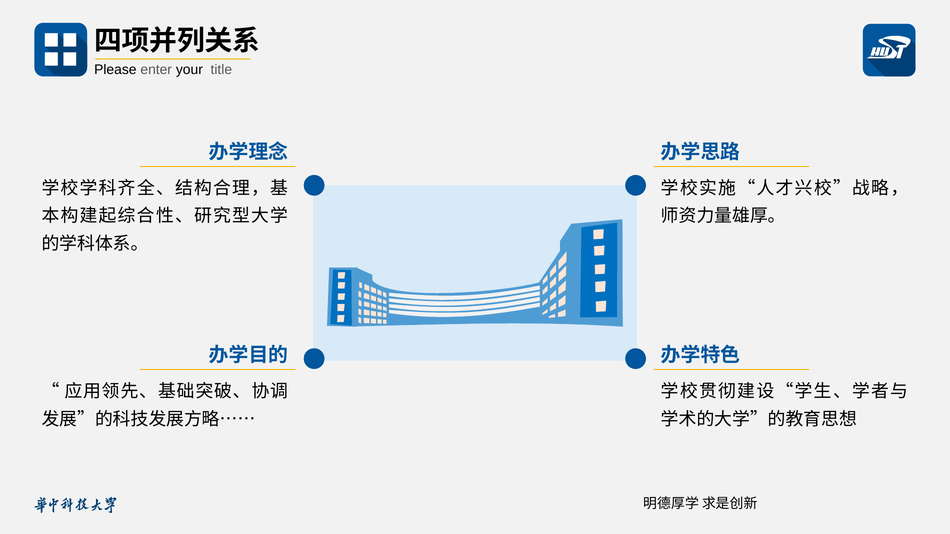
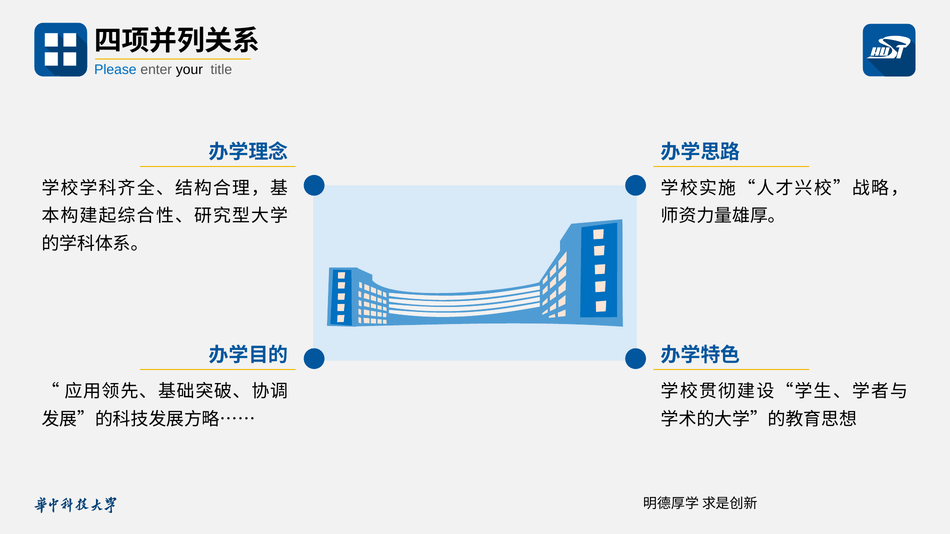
Please colour: black -> blue (115, 69)
